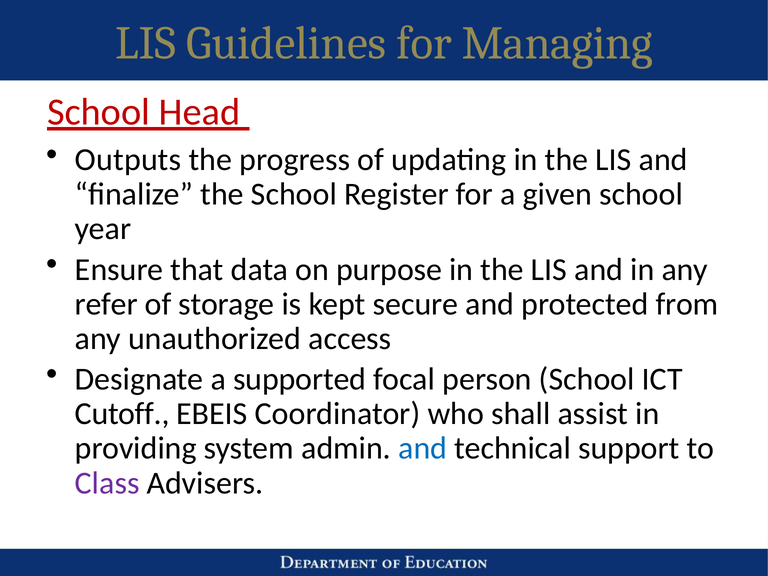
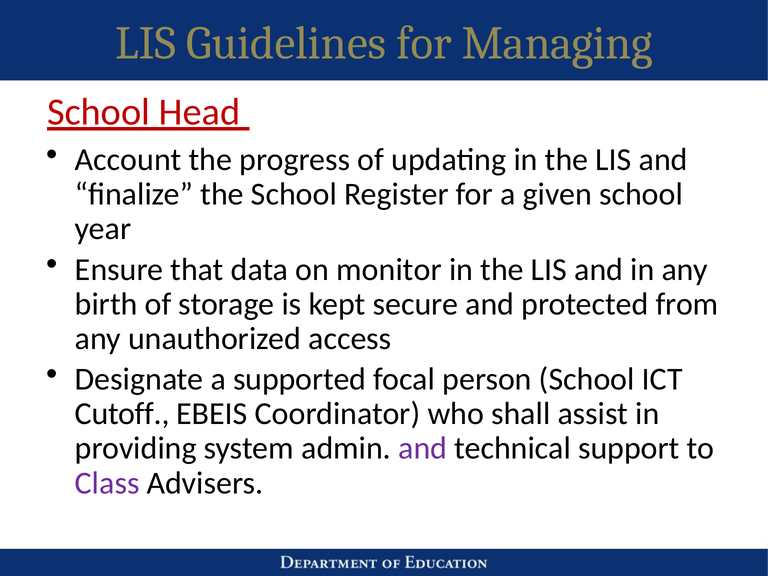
Outputs: Outputs -> Account (128, 160)
purpose: purpose -> monitor (389, 269)
refer: refer -> birth (106, 304)
and colour: blue -> purple (423, 448)
